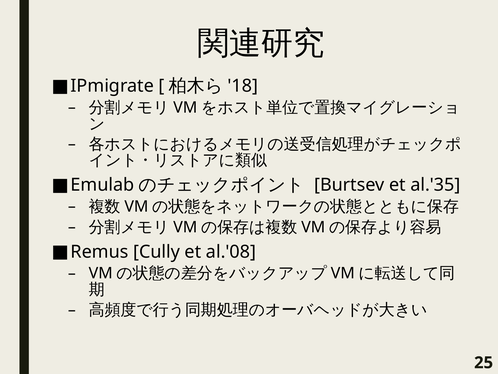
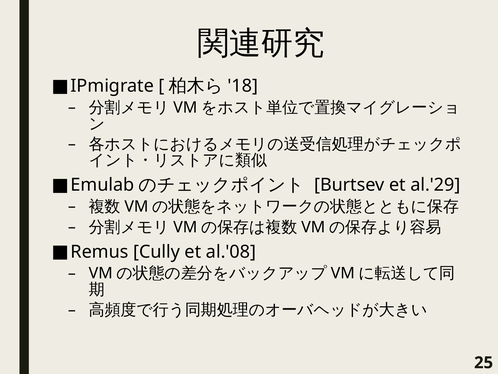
al.'35: al.'35 -> al.'29 (435, 185)
